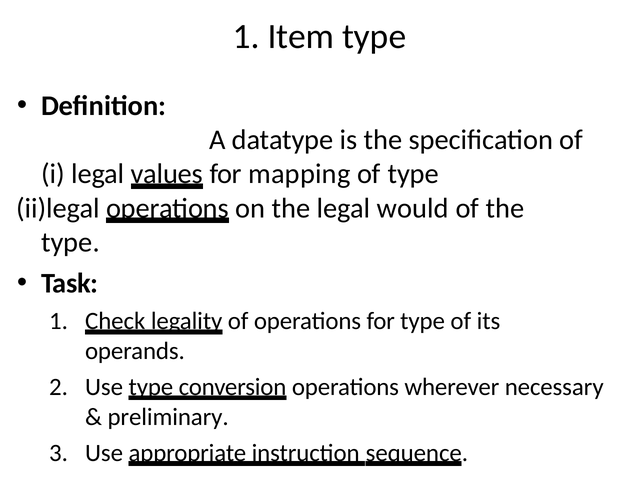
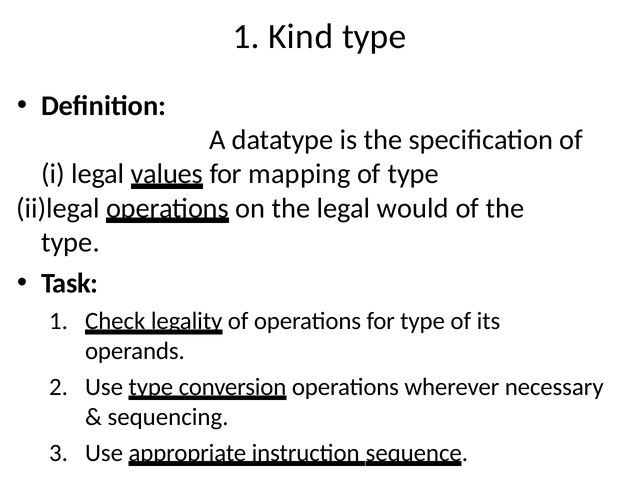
Item: Item -> Kind (301, 36)
preliminary: preliminary -> sequencing (168, 417)
